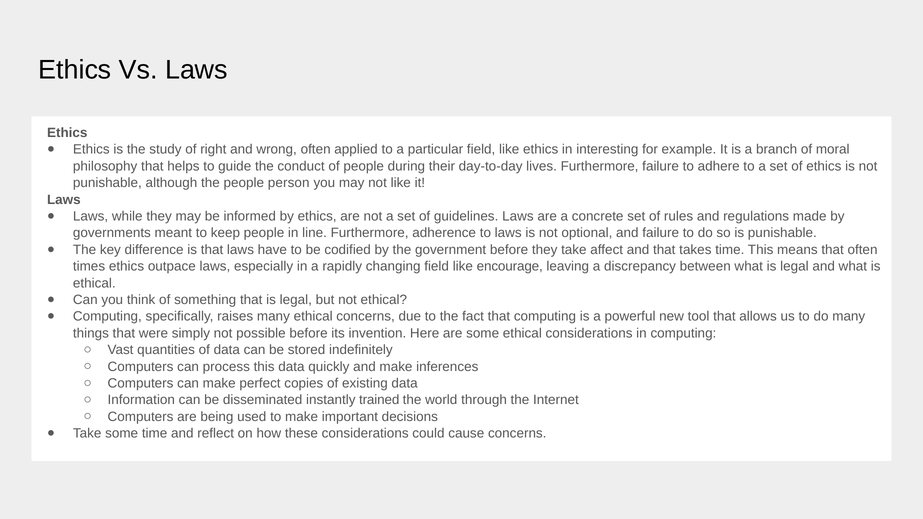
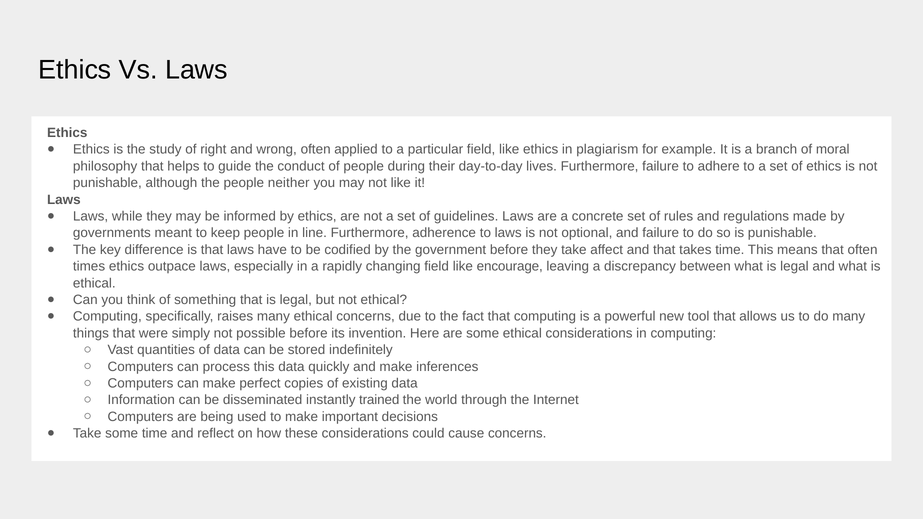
interesting: interesting -> plagiarism (607, 150)
person: person -> neither (289, 183)
